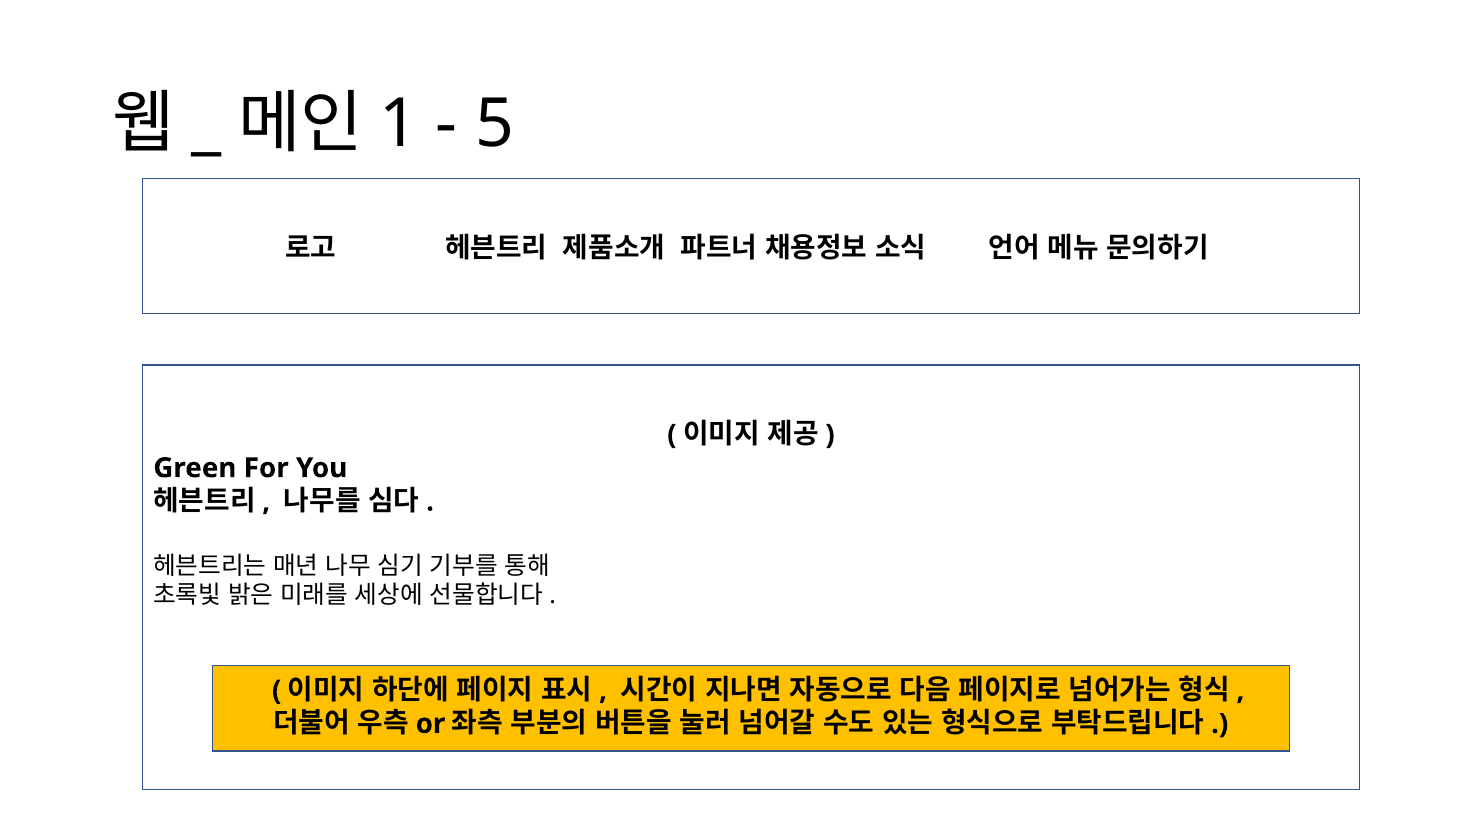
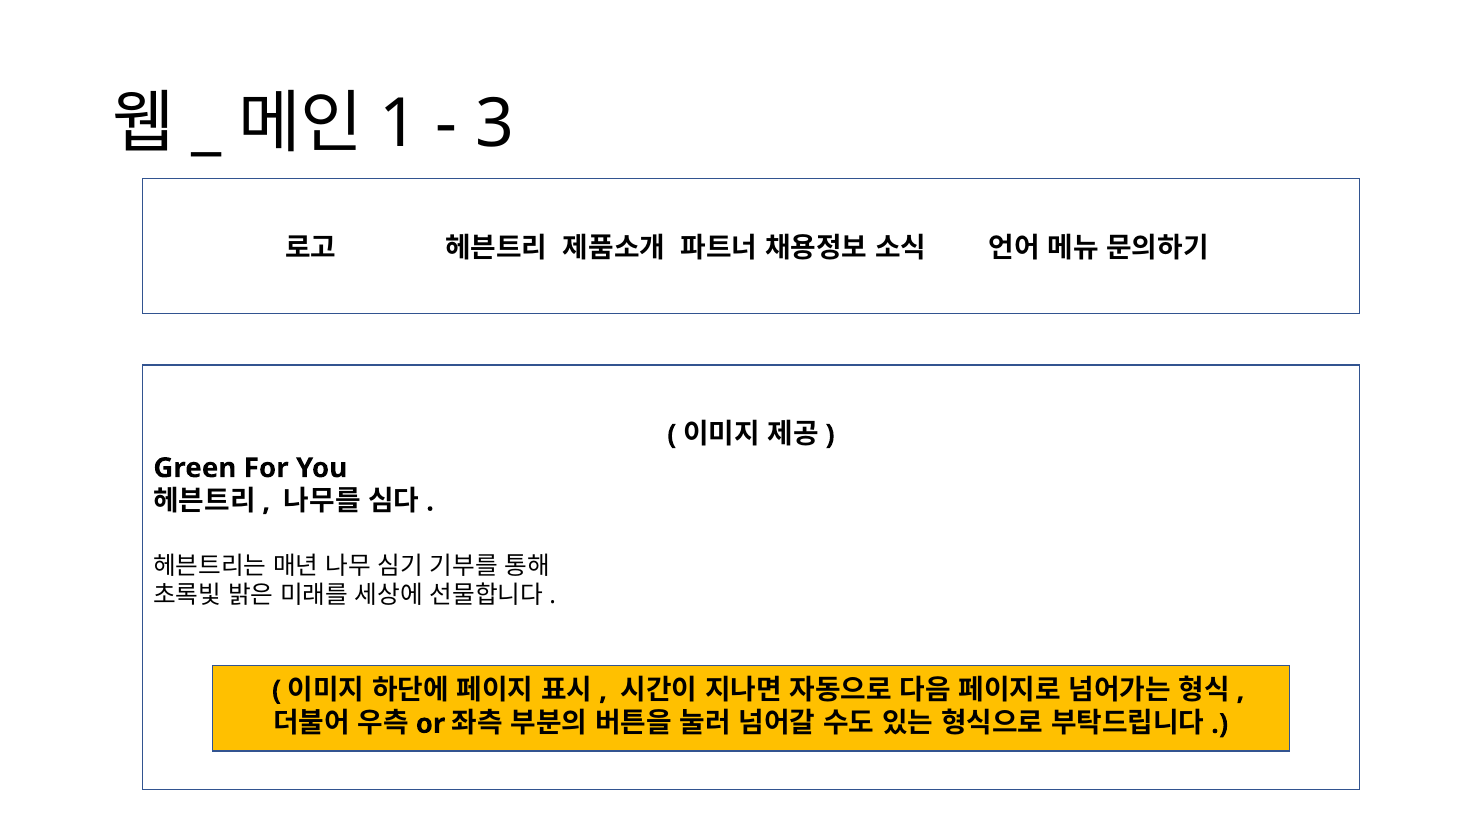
5: 5 -> 3 (495, 124)
